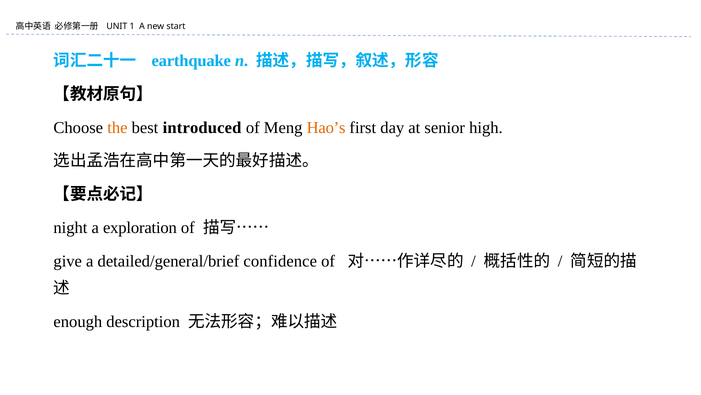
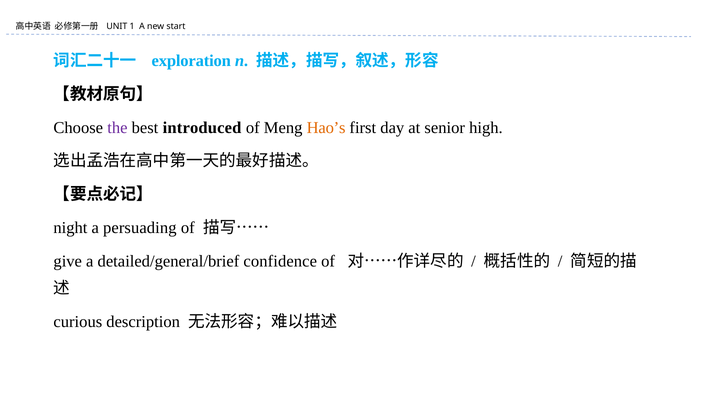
earthquake: earthquake -> exploration (191, 61)
the colour: orange -> purple (117, 127)
exploration: exploration -> persuading (140, 228)
enough: enough -> curious (78, 321)
